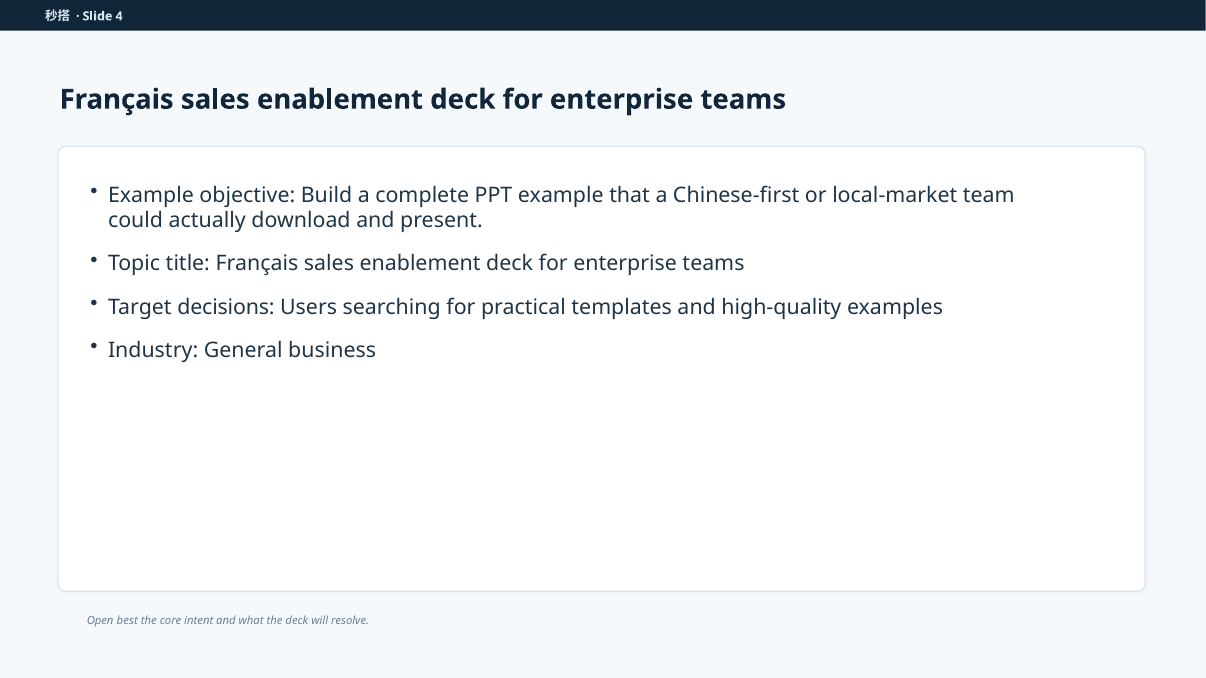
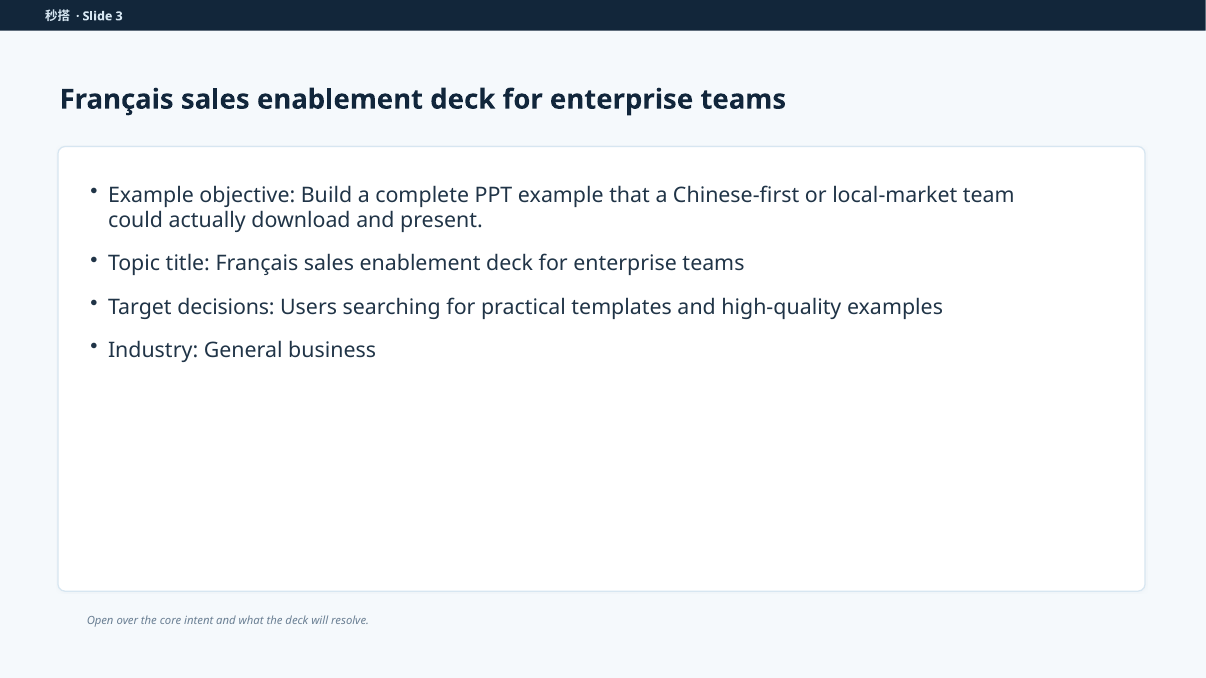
4: 4 -> 3 (119, 16)
best: best -> over (127, 621)
